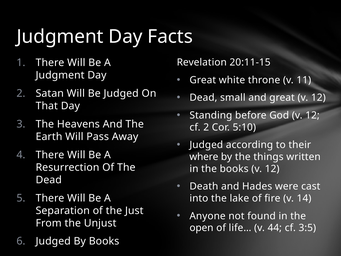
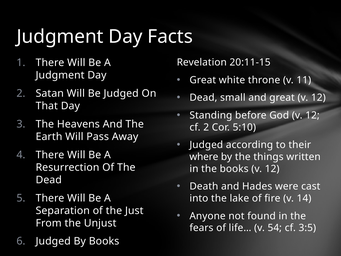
open: open -> fears (201, 228)
44: 44 -> 54 (275, 228)
